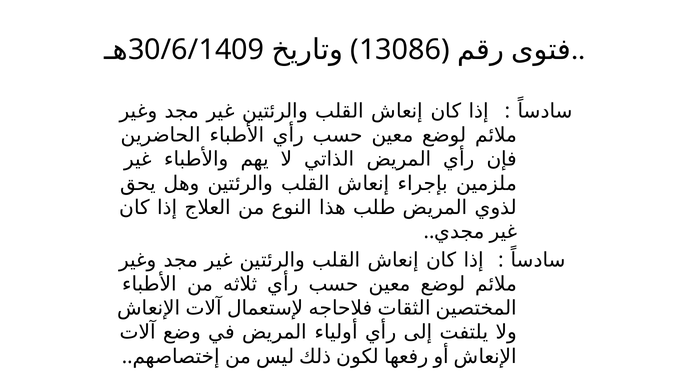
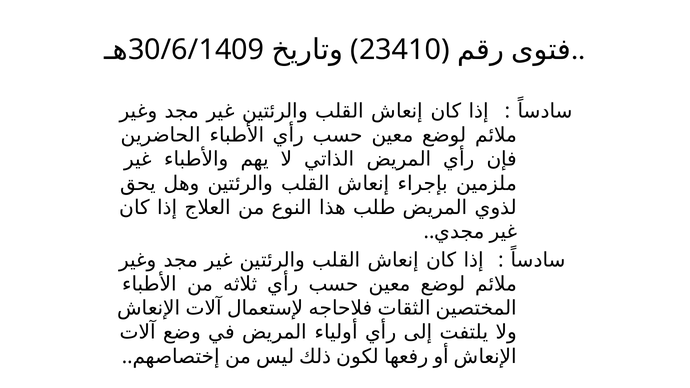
13086: 13086 -> 23410 (400, 50)
